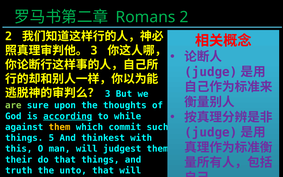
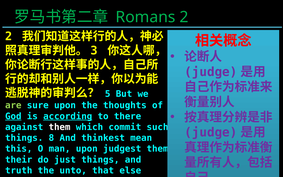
3: 3 -> 5 (108, 94)
God underline: none -> present (13, 116)
while: while -> there (128, 116)
them colour: yellow -> white (60, 127)
5: 5 -> 8 (51, 138)
with: with -> mean (141, 138)
man will: will -> upon (87, 149)
do that: that -> just (65, 160)
that will: will -> else (130, 170)
